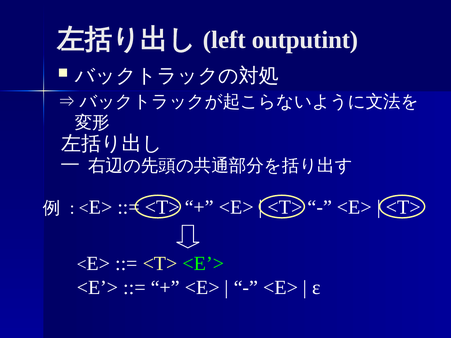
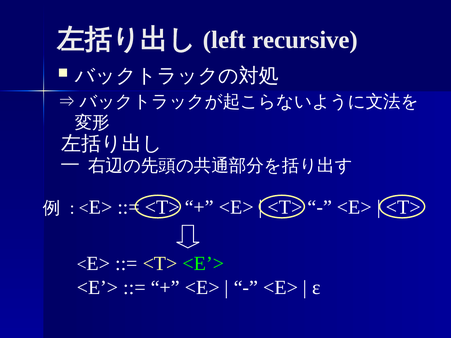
outputint: outputint -> recursive (305, 40)
